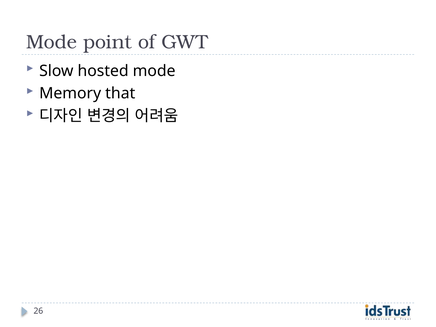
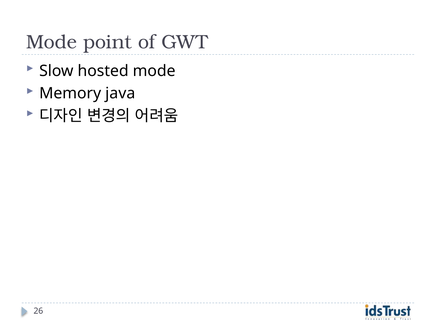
that: that -> java (120, 93)
